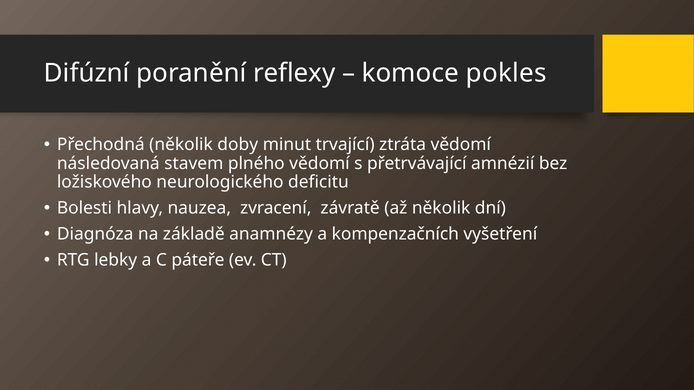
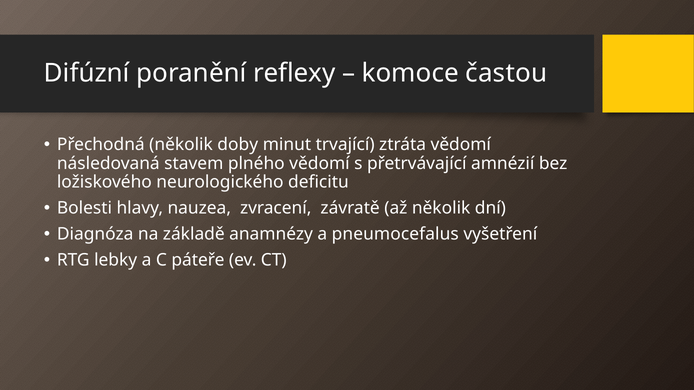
pokles: pokles -> častou (506, 73)
kompenzačních: kompenzačních -> pneumocefalus (395, 234)
